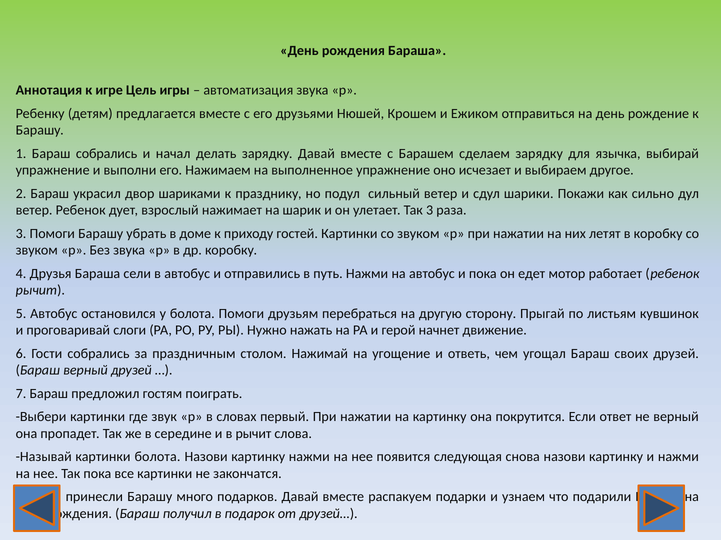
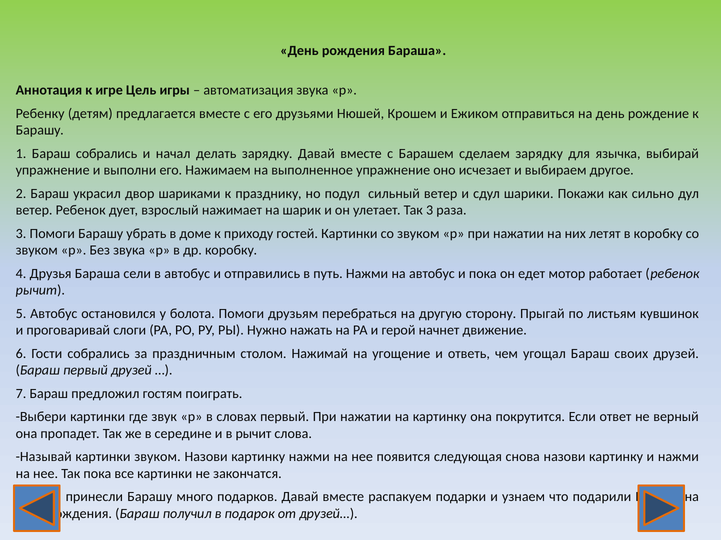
Бараш верный: верный -> первый (85, 371)
картинки болота: болота -> звуком (157, 457)
